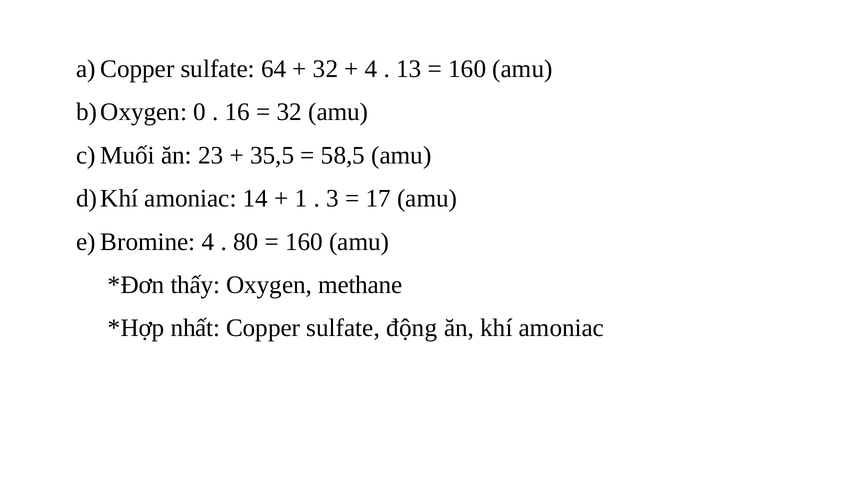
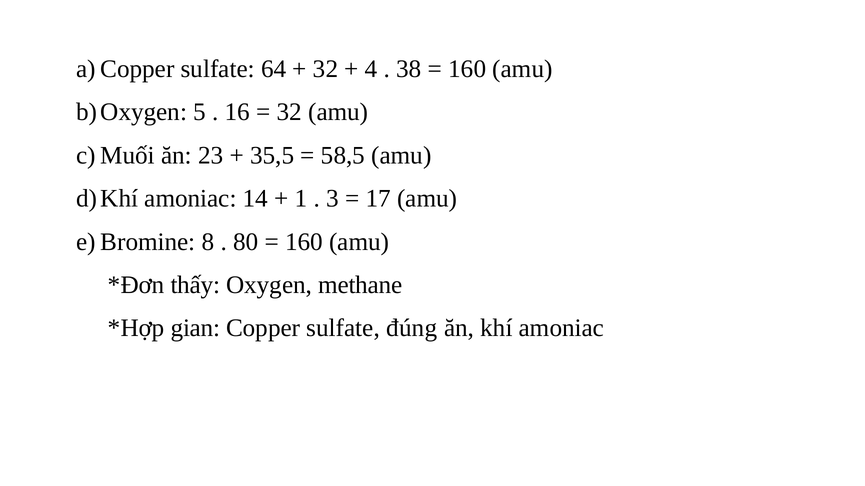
13: 13 -> 38 (409, 69)
0: 0 -> 5 (200, 112)
4: 4 -> 8 (208, 242)
nhất: nhất -> gian (195, 329)
động: động -> đúng (412, 329)
